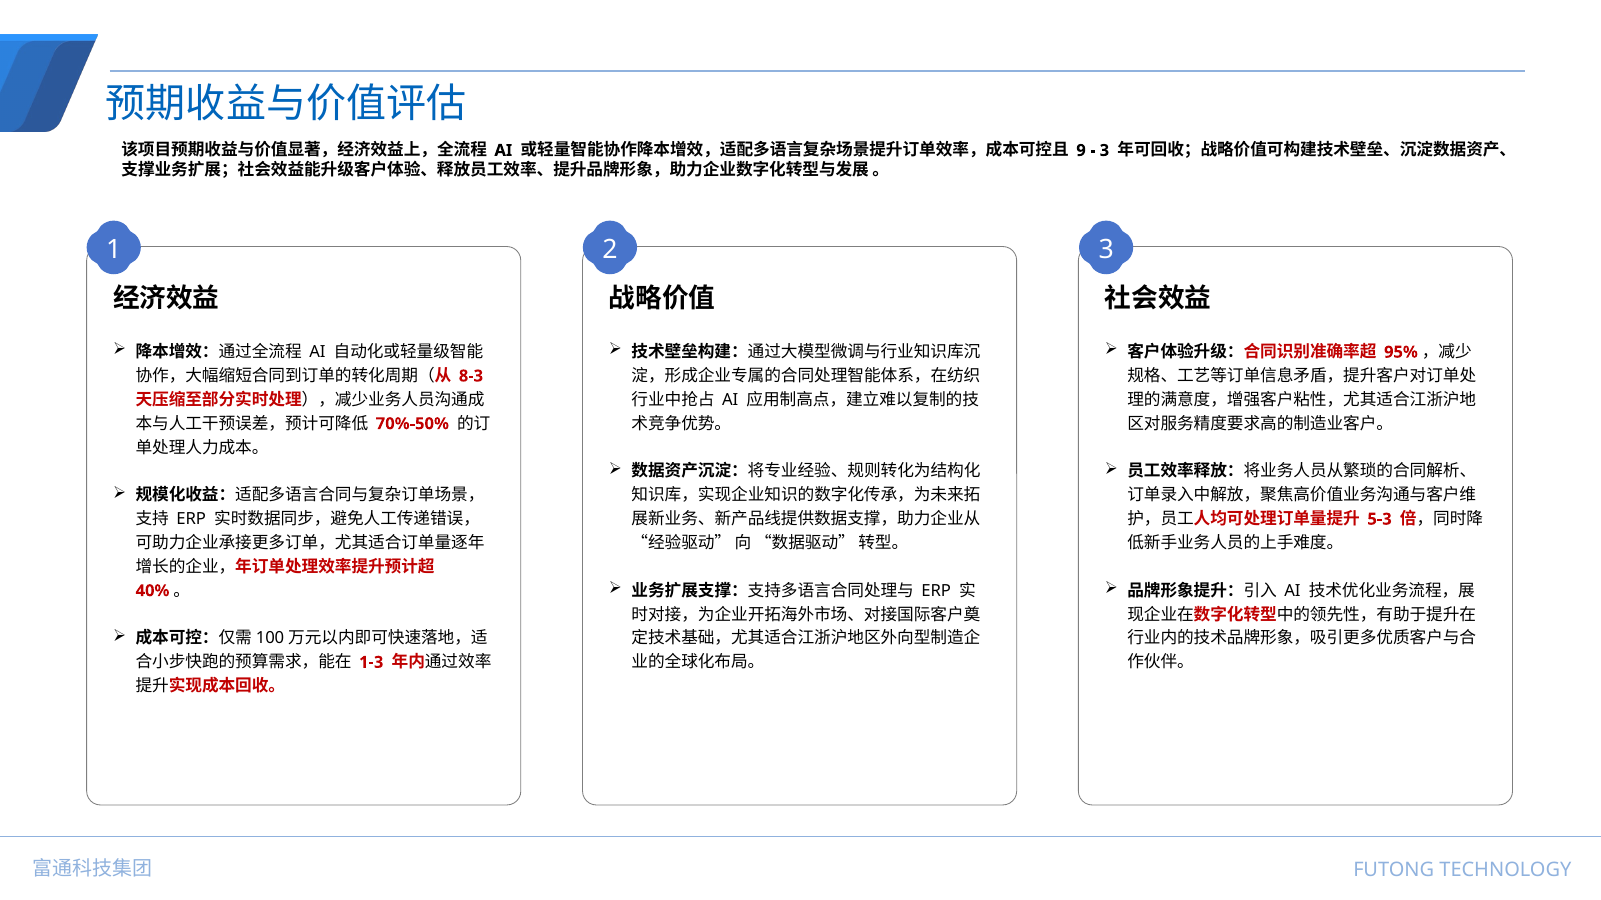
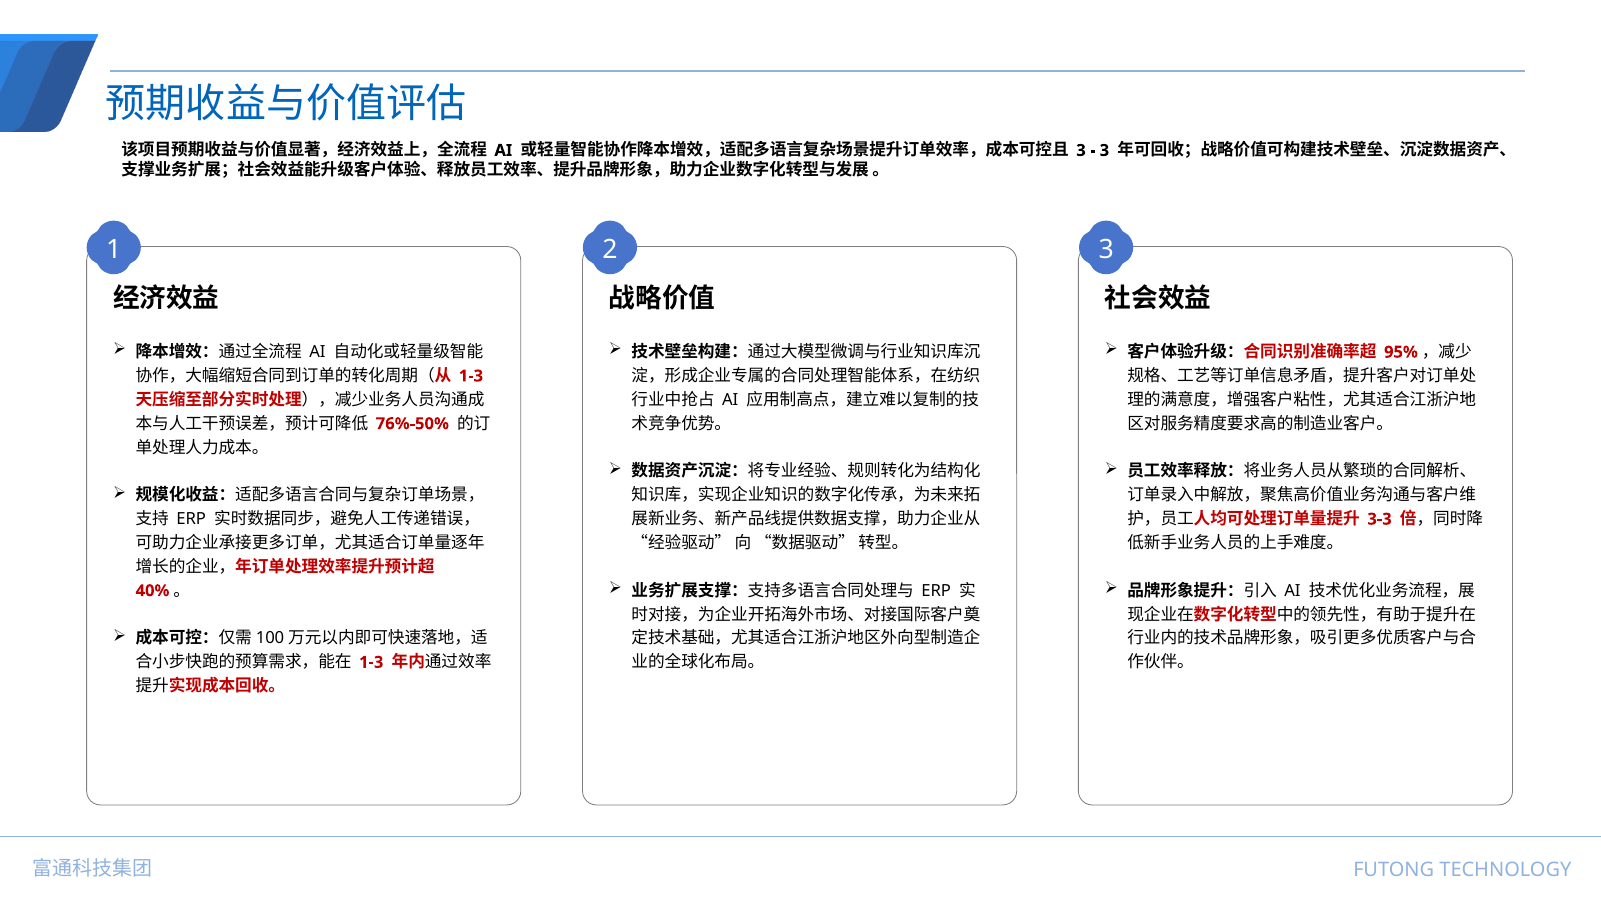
9: 9 -> 3 (1081, 151)
8-3: 8-3 -> 1-3 (471, 376)
70%-50%: 70%-50% -> 76%-50% (412, 424)
5-3: 5-3 -> 3-3 (1380, 519)
